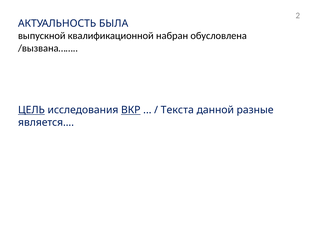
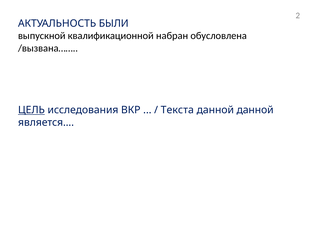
БЫЛА: БЫЛА -> БЫЛИ (114, 23)
ВКР underline: present -> none (131, 110)
данной разные: разные -> данной (255, 110)
